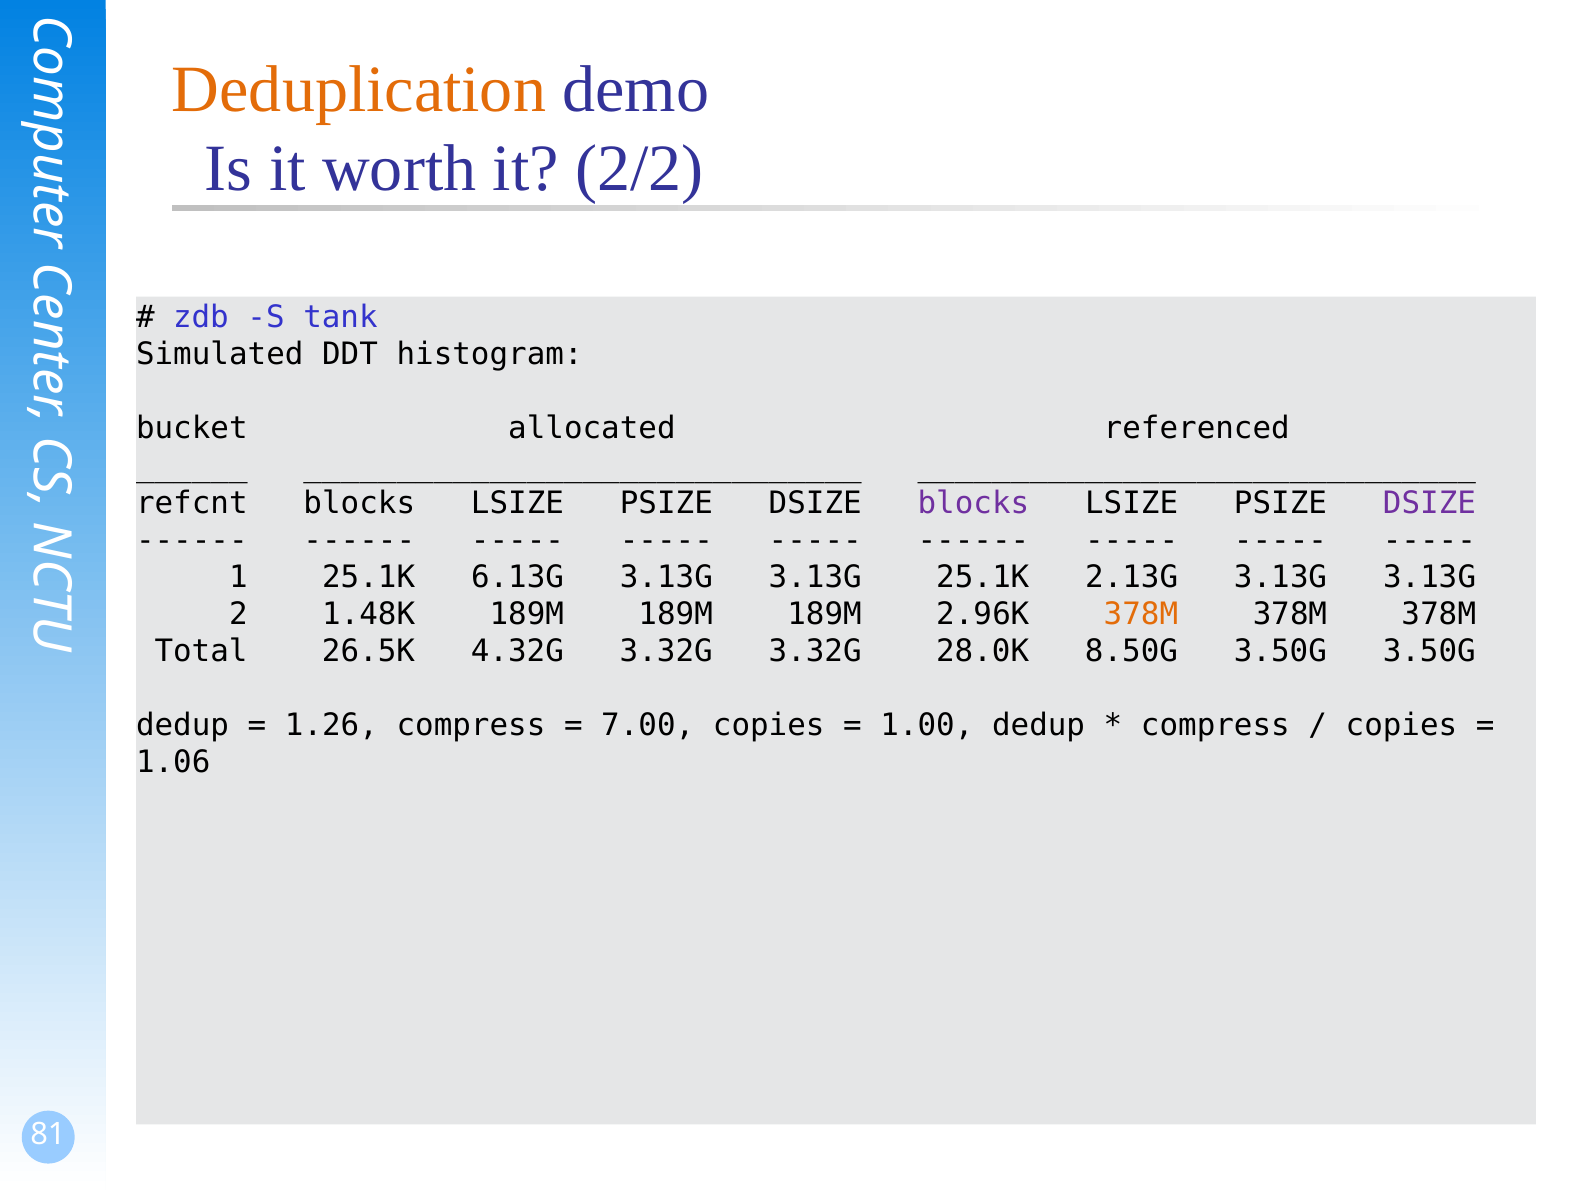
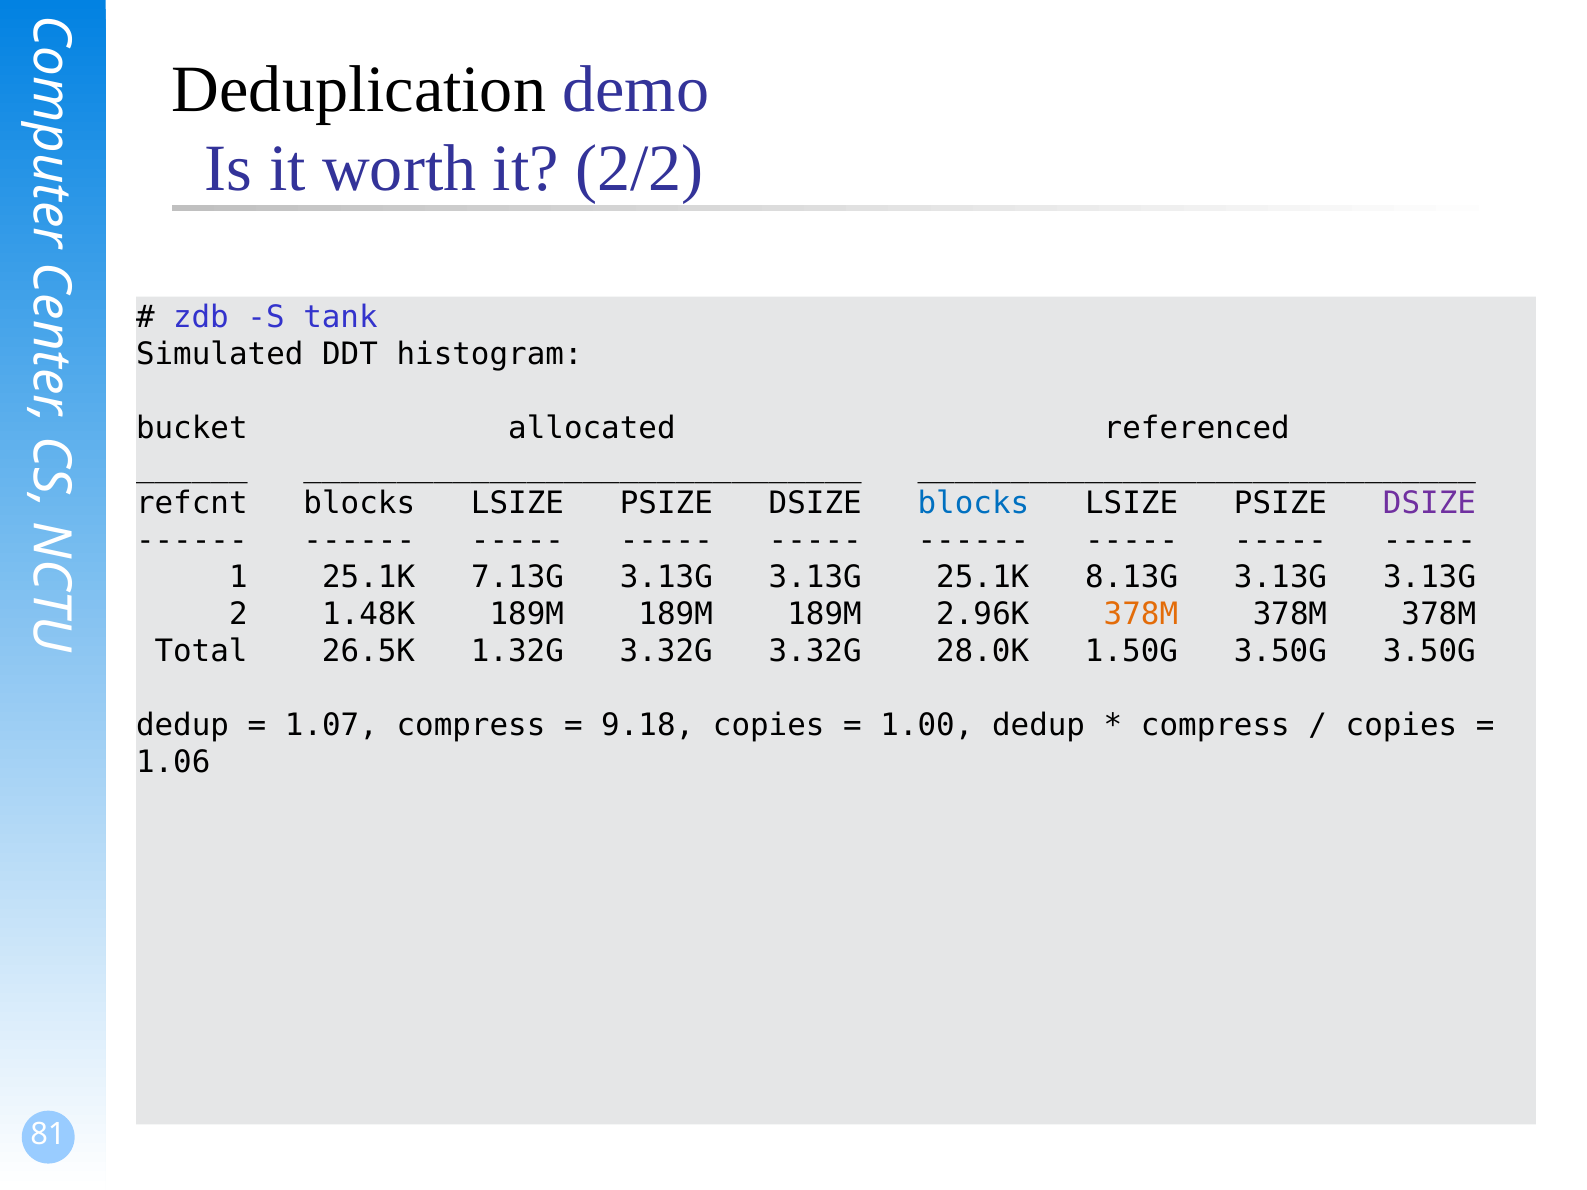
Deduplication colour: orange -> black (359, 89)
blocks colour: purple -> blue (973, 503)
6.13G: 6.13G -> 7.13G (518, 577)
2.13G: 2.13G -> 8.13G (1132, 577)
4.32G: 4.32G -> 1.32G (517, 652)
8.50G: 8.50G -> 1.50G (1131, 652)
1.26: 1.26 -> 1.07 (331, 726)
7.00: 7.00 -> 9.18 (648, 726)
